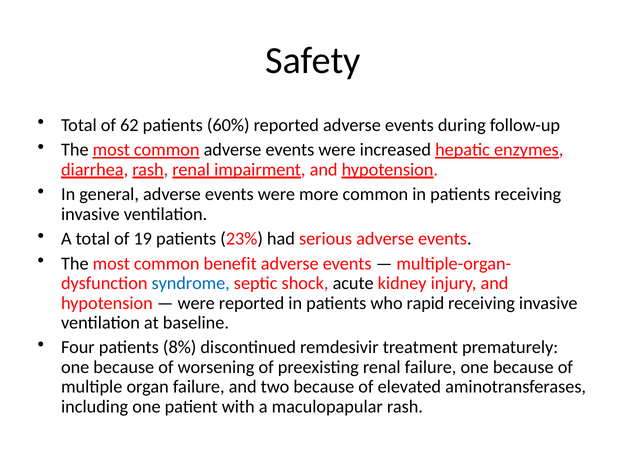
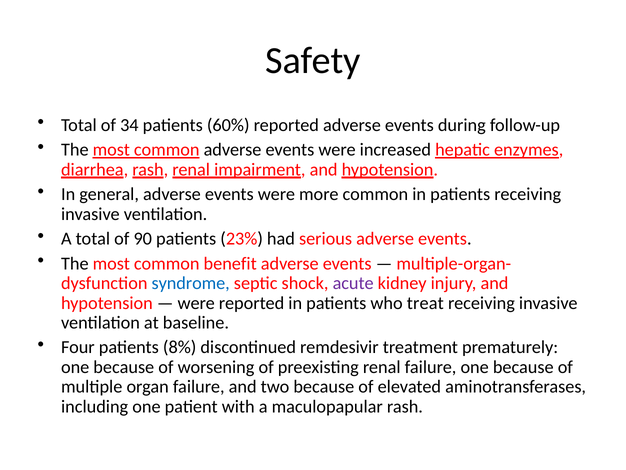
62: 62 -> 34 (129, 125)
19: 19 -> 90 (143, 239)
acute colour: black -> purple (353, 283)
rapid: rapid -> treat (425, 303)
